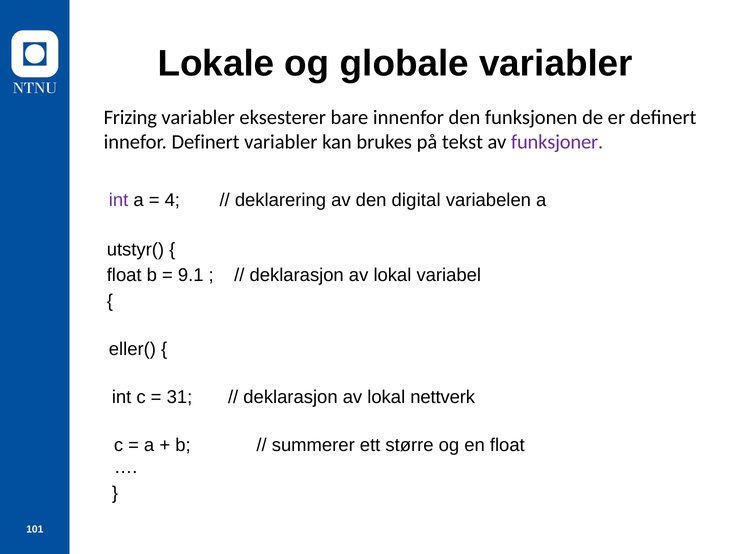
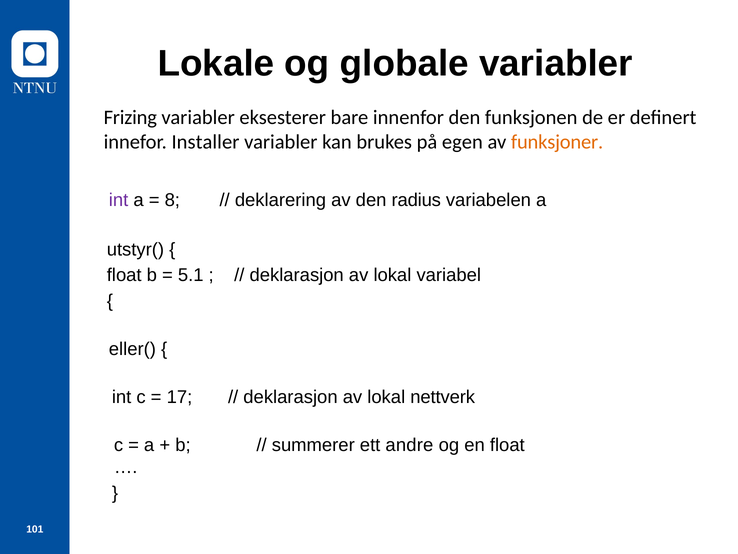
innefor Definert: Definert -> Installer (205, 142)
tekst: tekst -> egen (462, 142)
funksjoner colour: purple -> orange (557, 142)
4: 4 -> 8 (172, 200)
digital: digital -> radius (416, 200)
9.1: 9.1 -> 5.1 (191, 275)
31: 31 -> 17 (179, 397)
større: større -> andre (409, 445)
